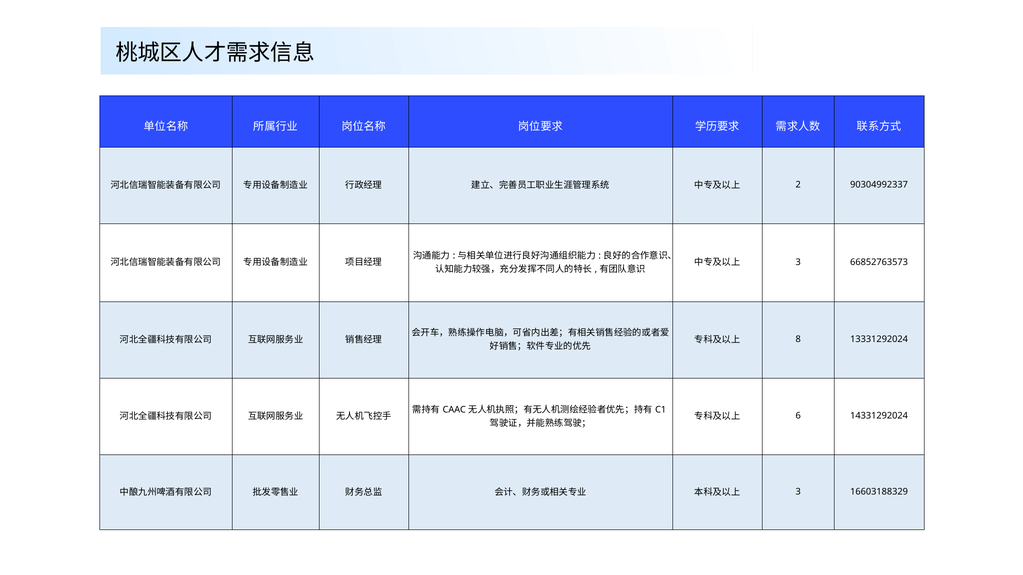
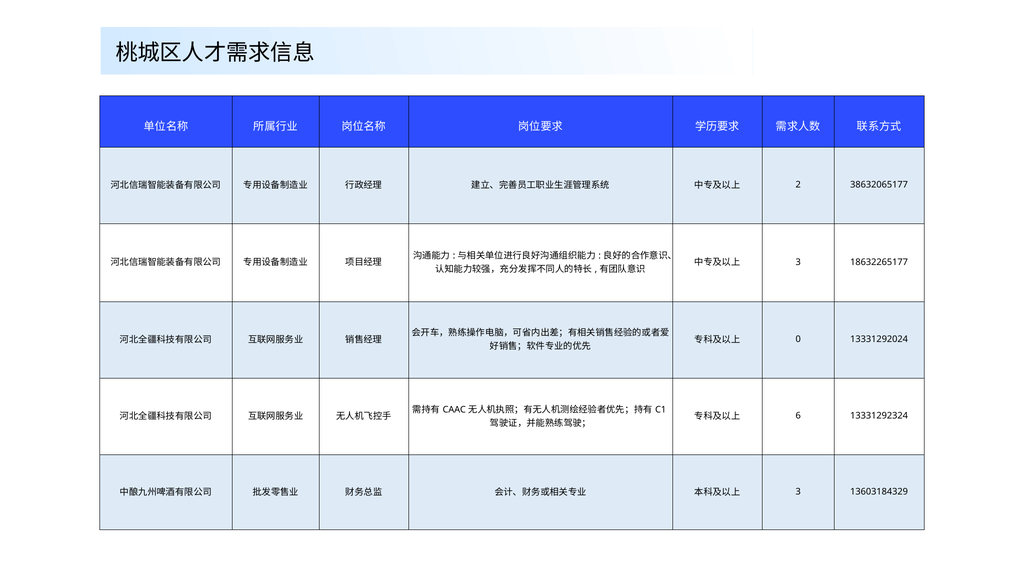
90304992337: 90304992337 -> 38632065177 (879, 185)
66852763573: 66852763573 -> 18632265177 (879, 262)
8: 8 -> 0 (798, 339)
14331292024: 14331292024 -> 13331292324 (879, 416)
16603188329: 16603188329 -> 13603184329 (879, 492)
